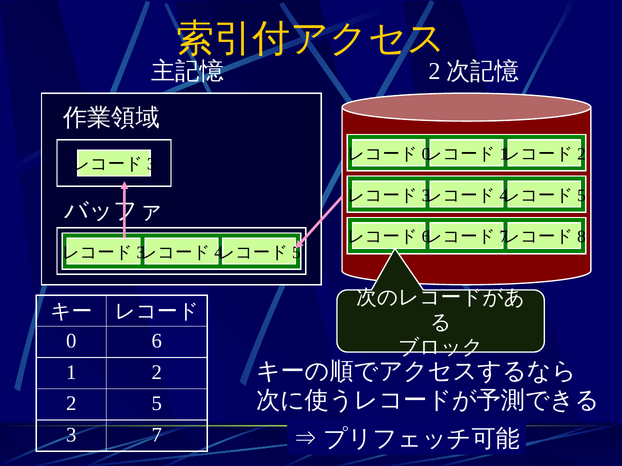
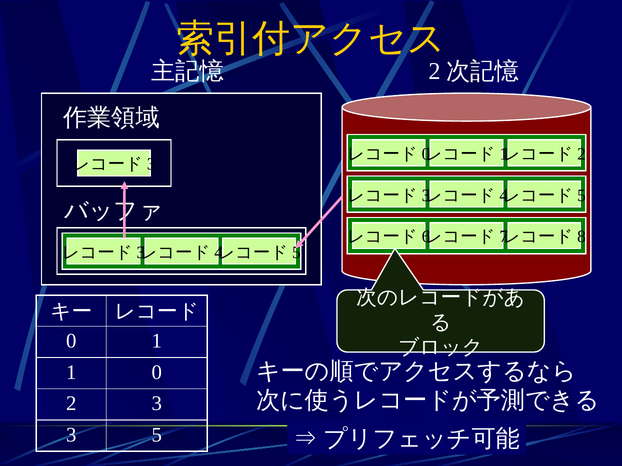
0 6: 6 -> 1 (157, 342)
1 2: 2 -> 0 (157, 373)
2 5: 5 -> 3 (157, 404)
7: 7 -> 5 (157, 435)
